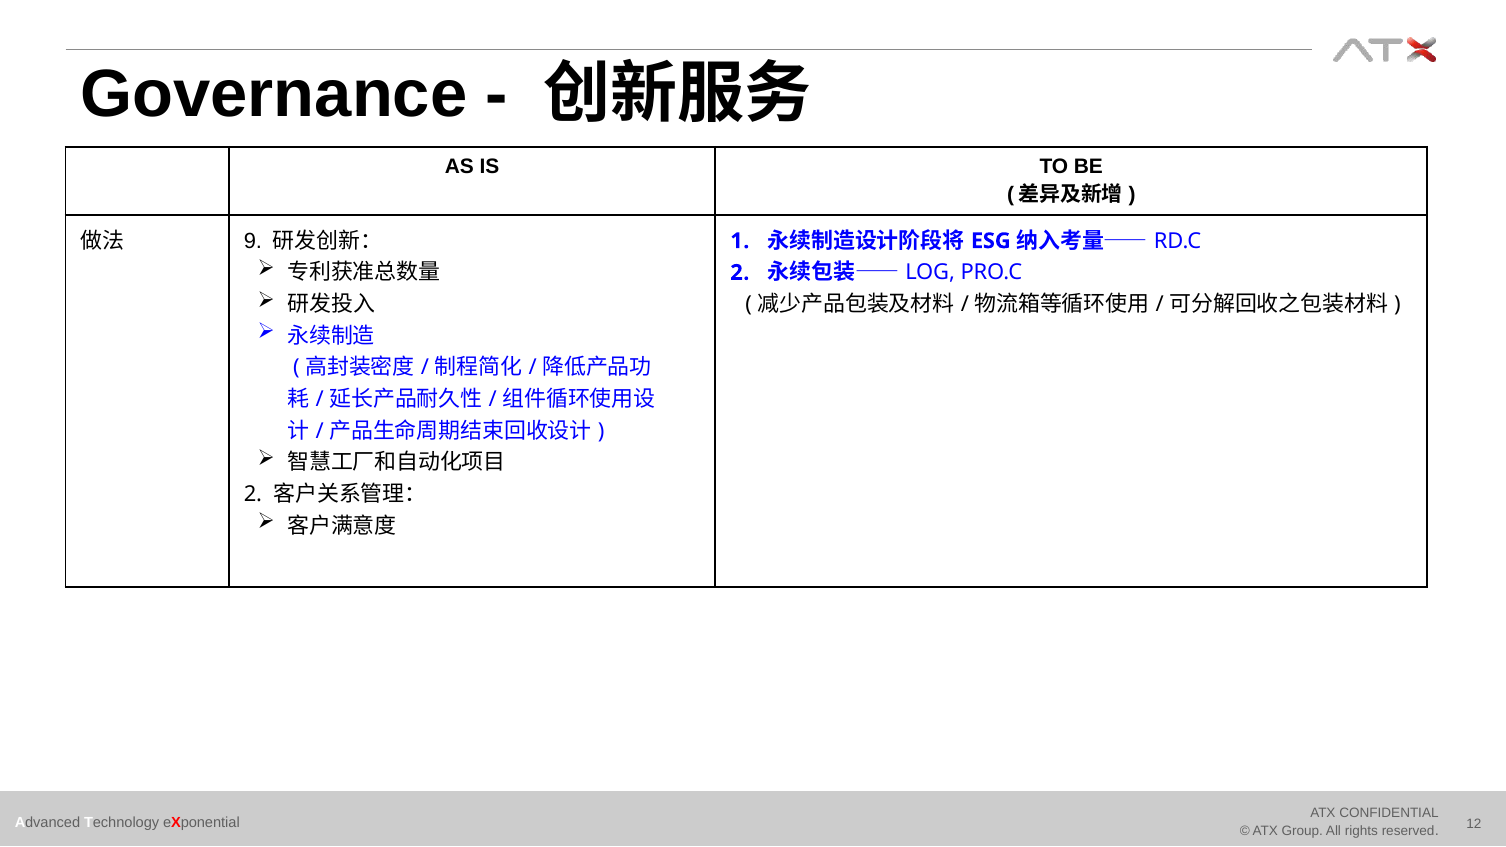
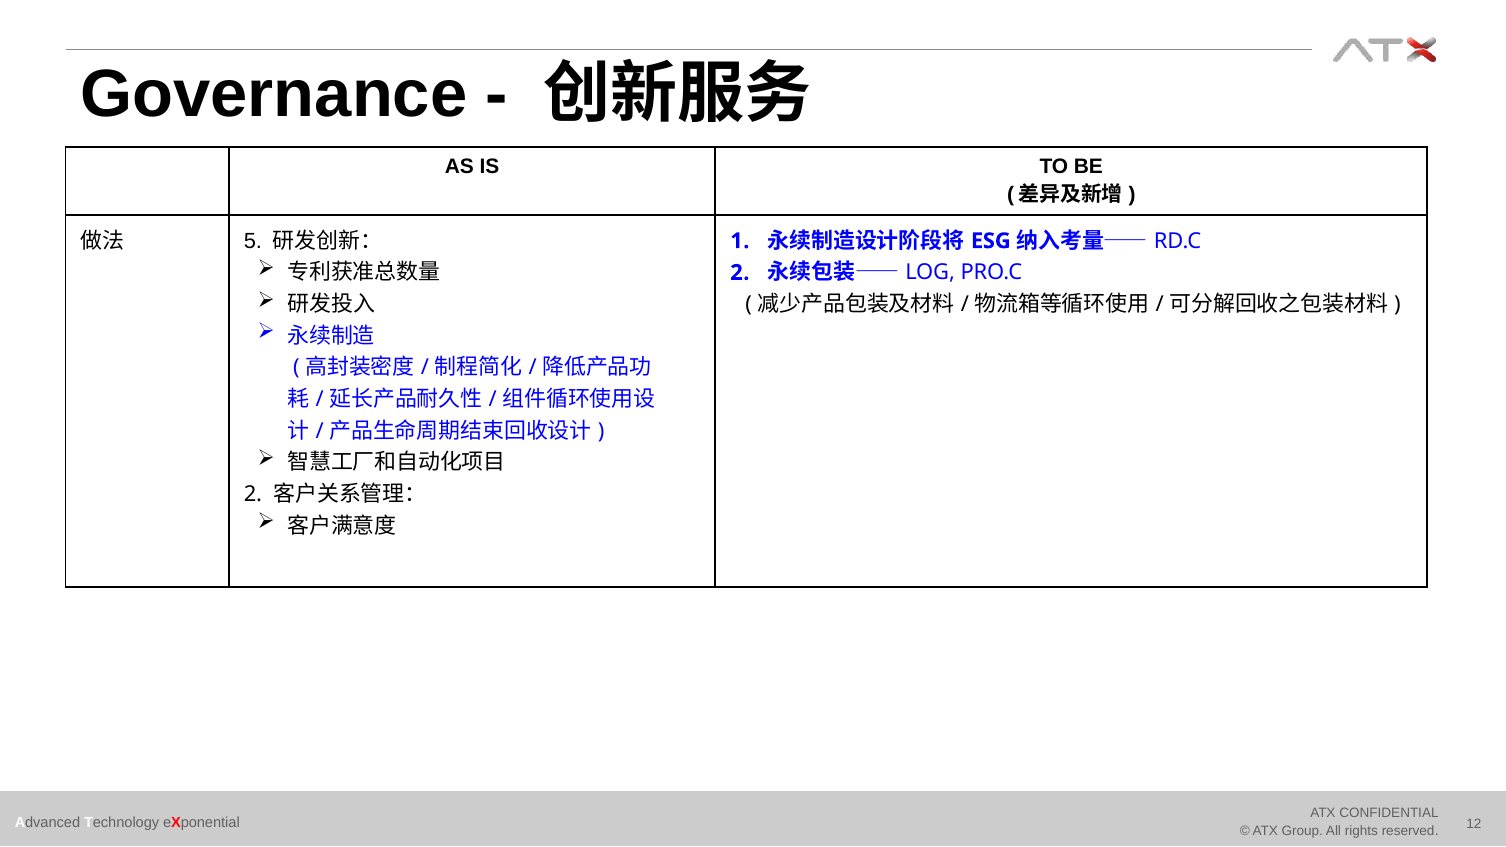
9: 9 -> 5 (253, 241)
